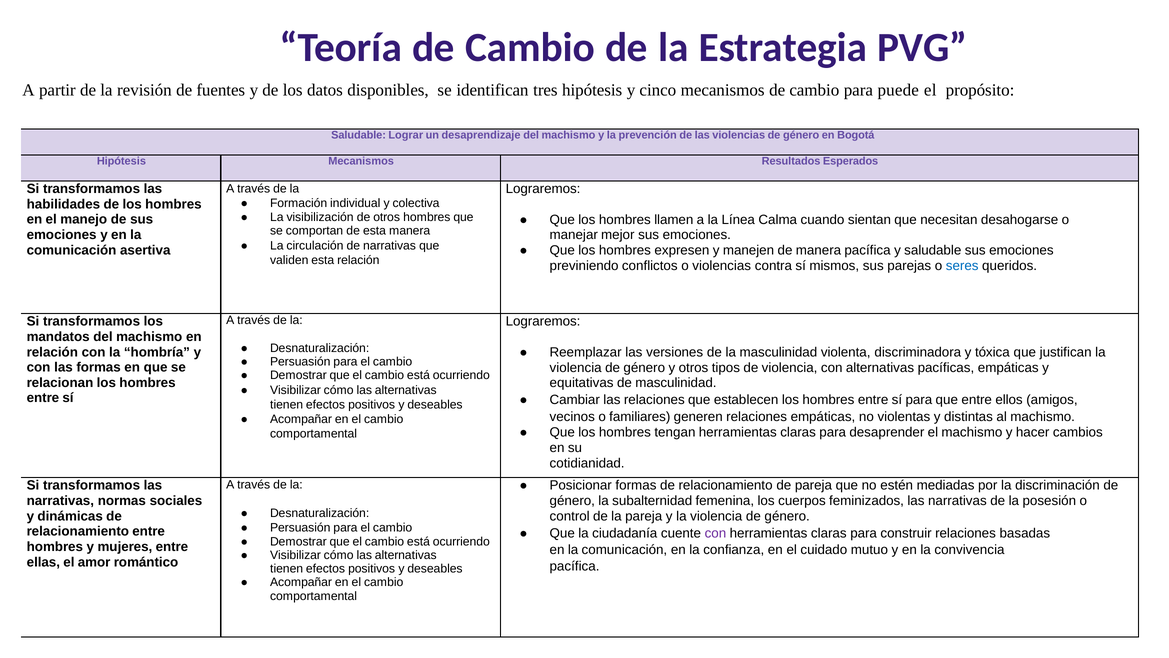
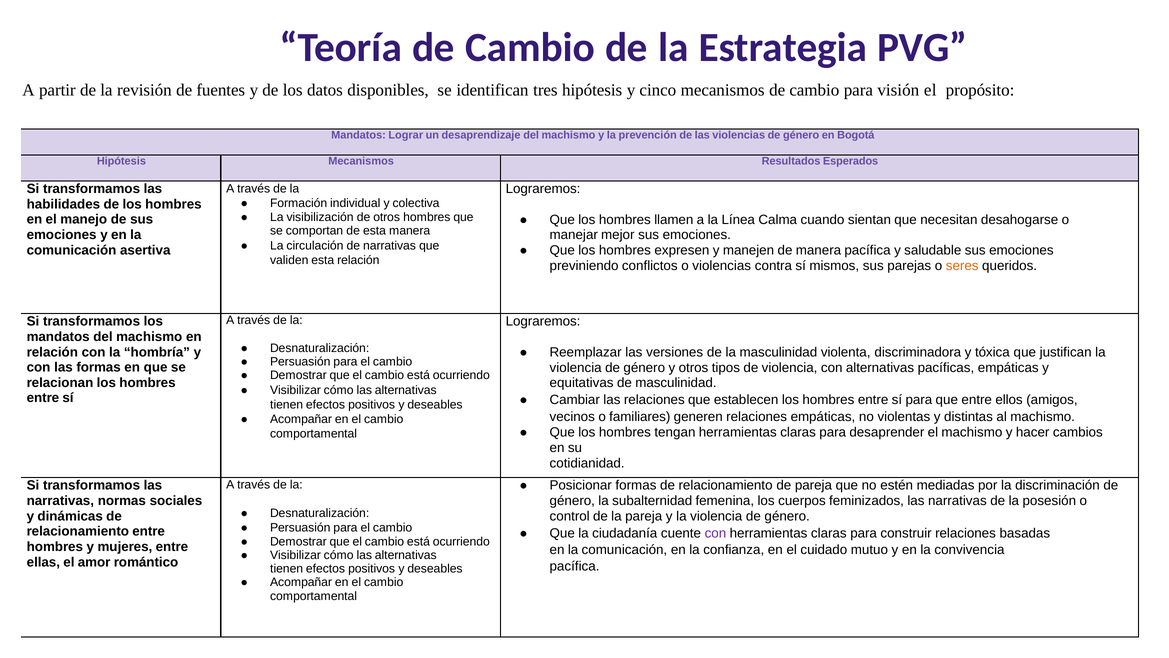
puede: puede -> visión (898, 90)
Saludable: Saludable -> Mandatos (359, 135)
seres colour: blue -> orange (962, 265)
